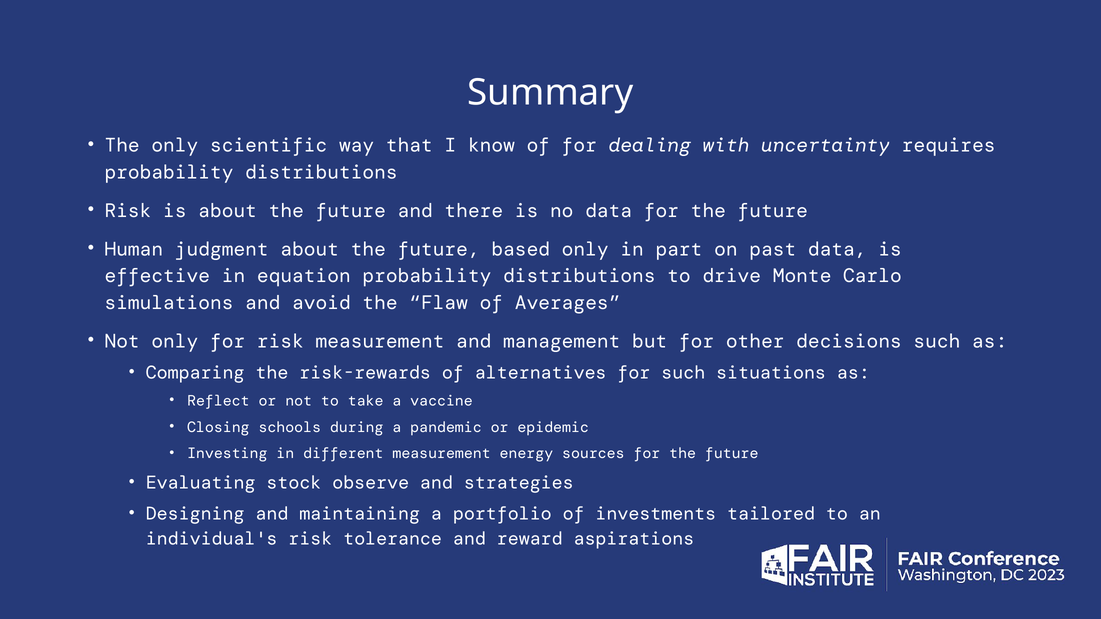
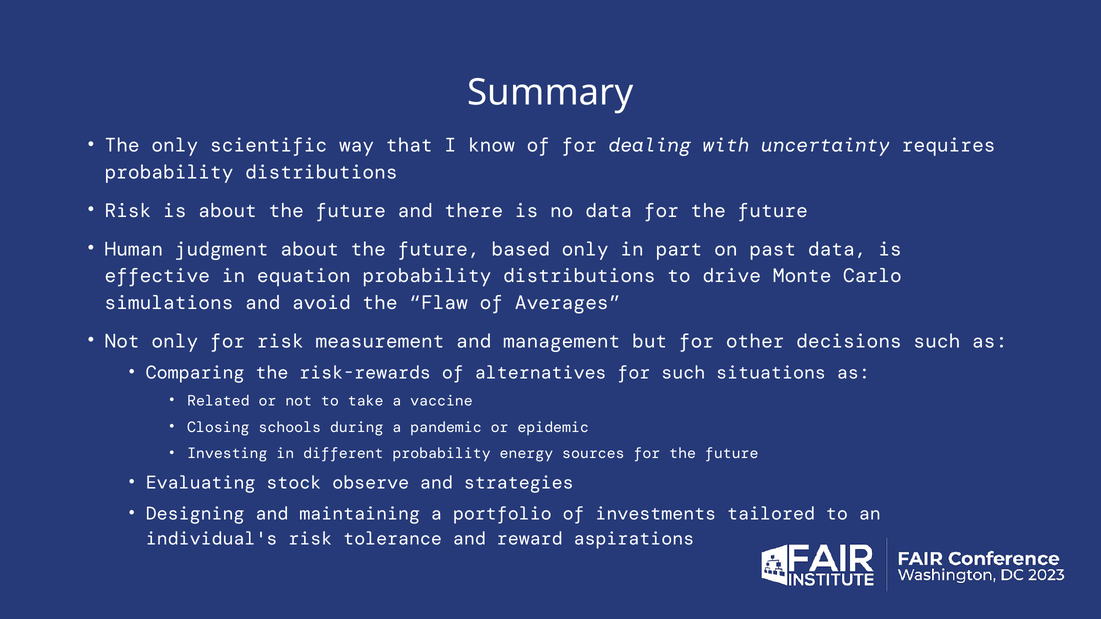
Reflect: Reflect -> Related (218, 401)
different measurement: measurement -> probability (442, 454)
